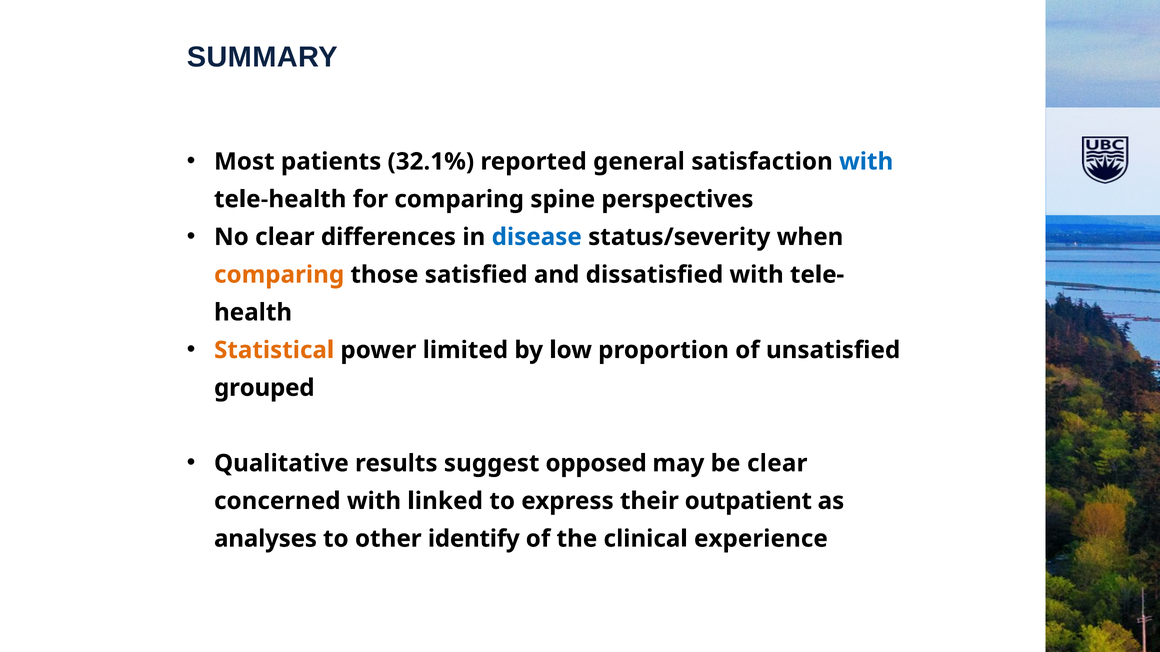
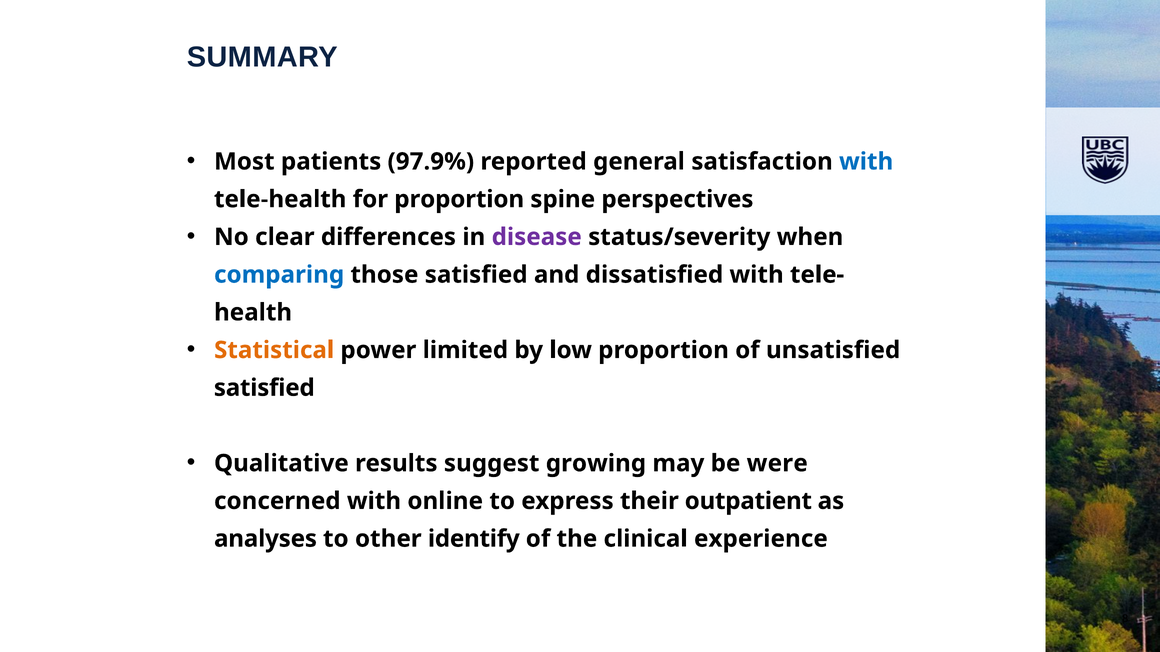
32.1%: 32.1% -> 97.9% (431, 162)
for comparing: comparing -> proportion (459, 199)
disease colour: blue -> purple (537, 237)
comparing colour: orange -> blue (279, 275)
grouped: grouped -> satisfied (264, 388)
opposed: opposed -> growing (596, 464)
be clear: clear -> were (777, 464)
linked: linked -> online (445, 501)
